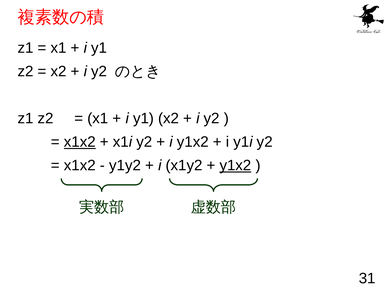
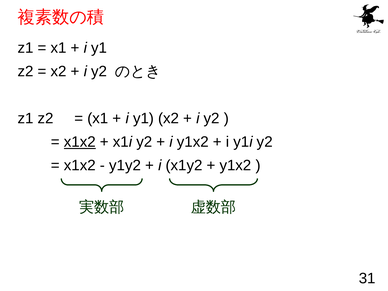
y1x2 underline: present -> none (235, 165)
